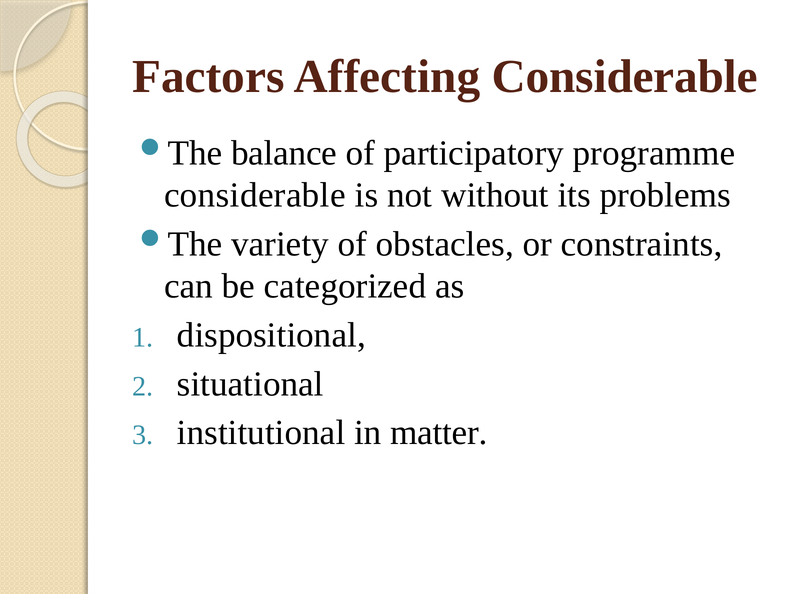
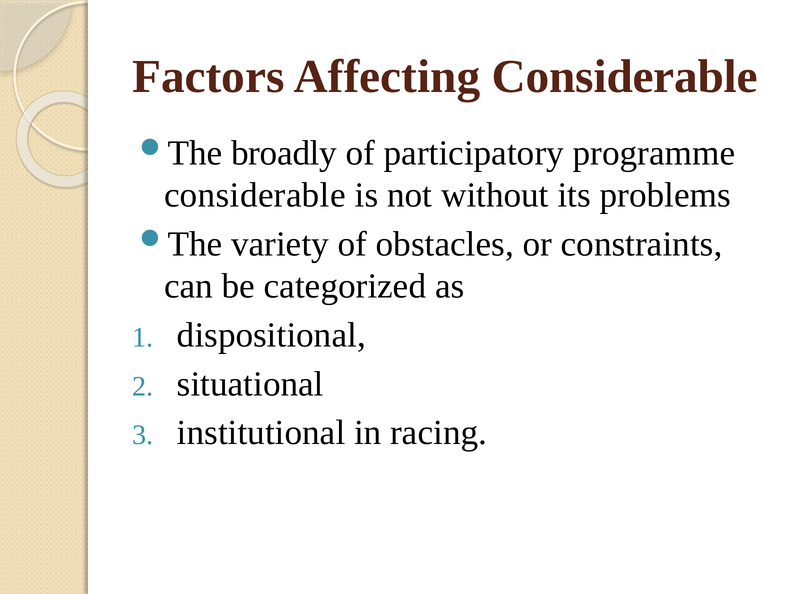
balance: balance -> broadly (284, 153)
matter: matter -> racing (439, 433)
